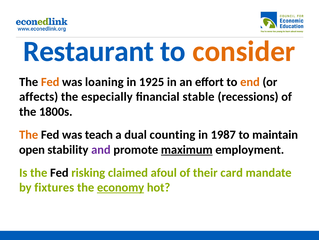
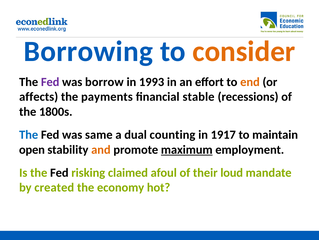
Restaurant: Restaurant -> Borrowing (88, 51)
Fed colour: orange -> purple (50, 82)
loaning: loaning -> borrow (104, 82)
1925: 1925 -> 1993 (152, 82)
especially: especially -> payments (107, 97)
The colour: orange -> blue (29, 134)
teach: teach -> same (99, 134)
1987: 1987 -> 1917 (223, 134)
and colour: purple -> orange (101, 149)
card: card -> loud (232, 172)
fixtures: fixtures -> created (54, 187)
economy underline: present -> none (121, 187)
